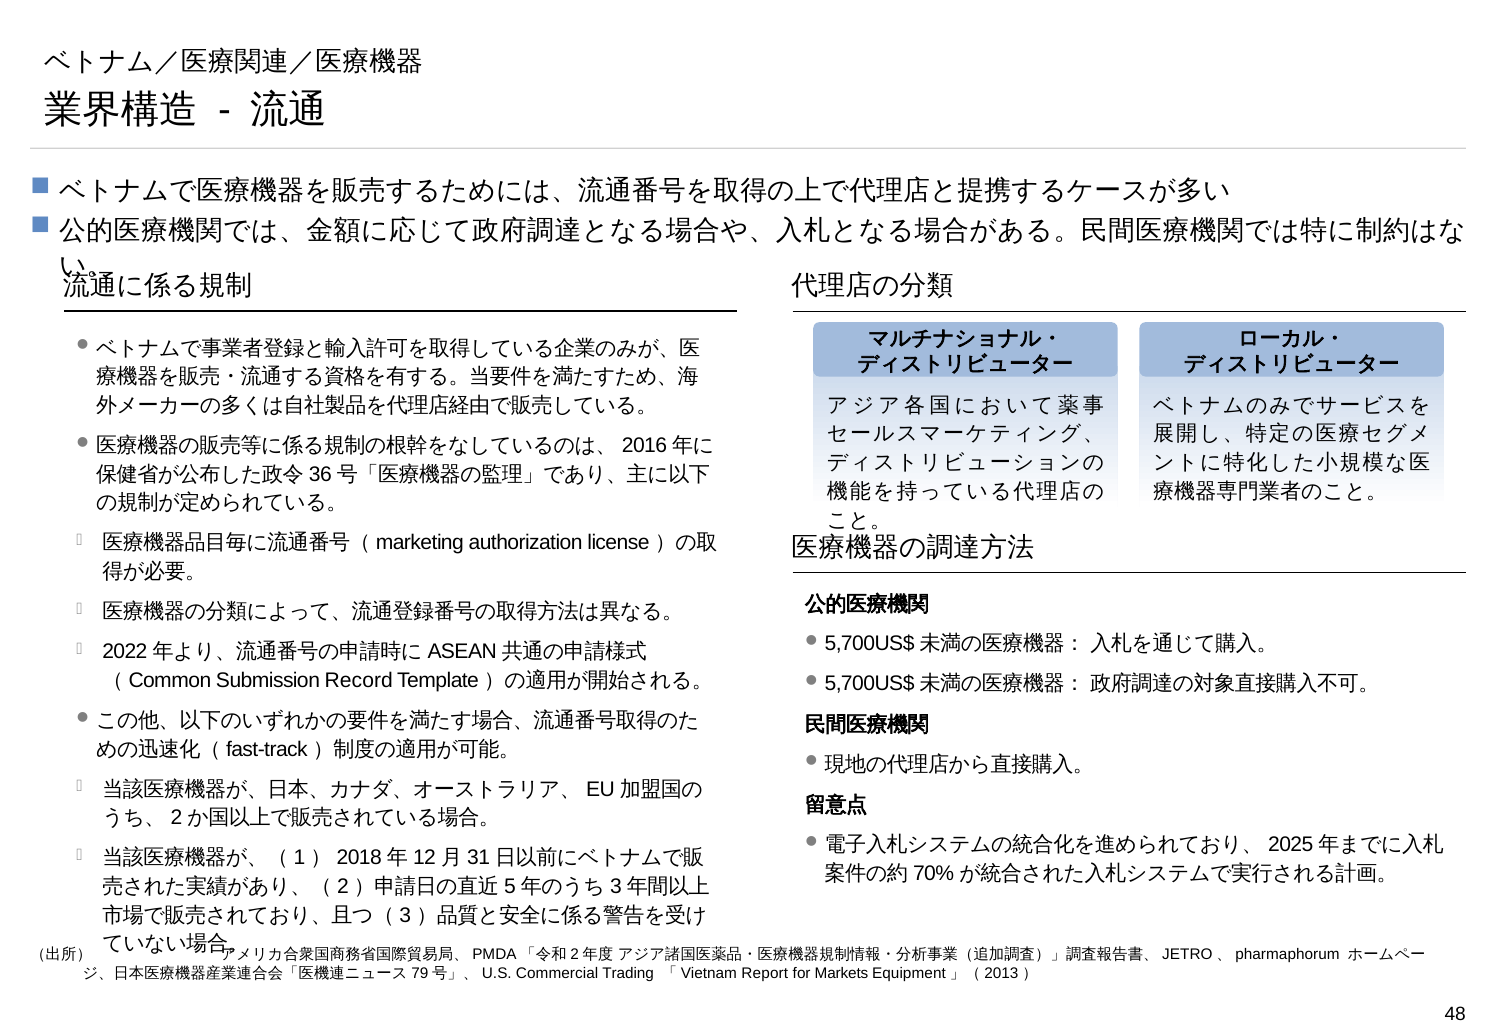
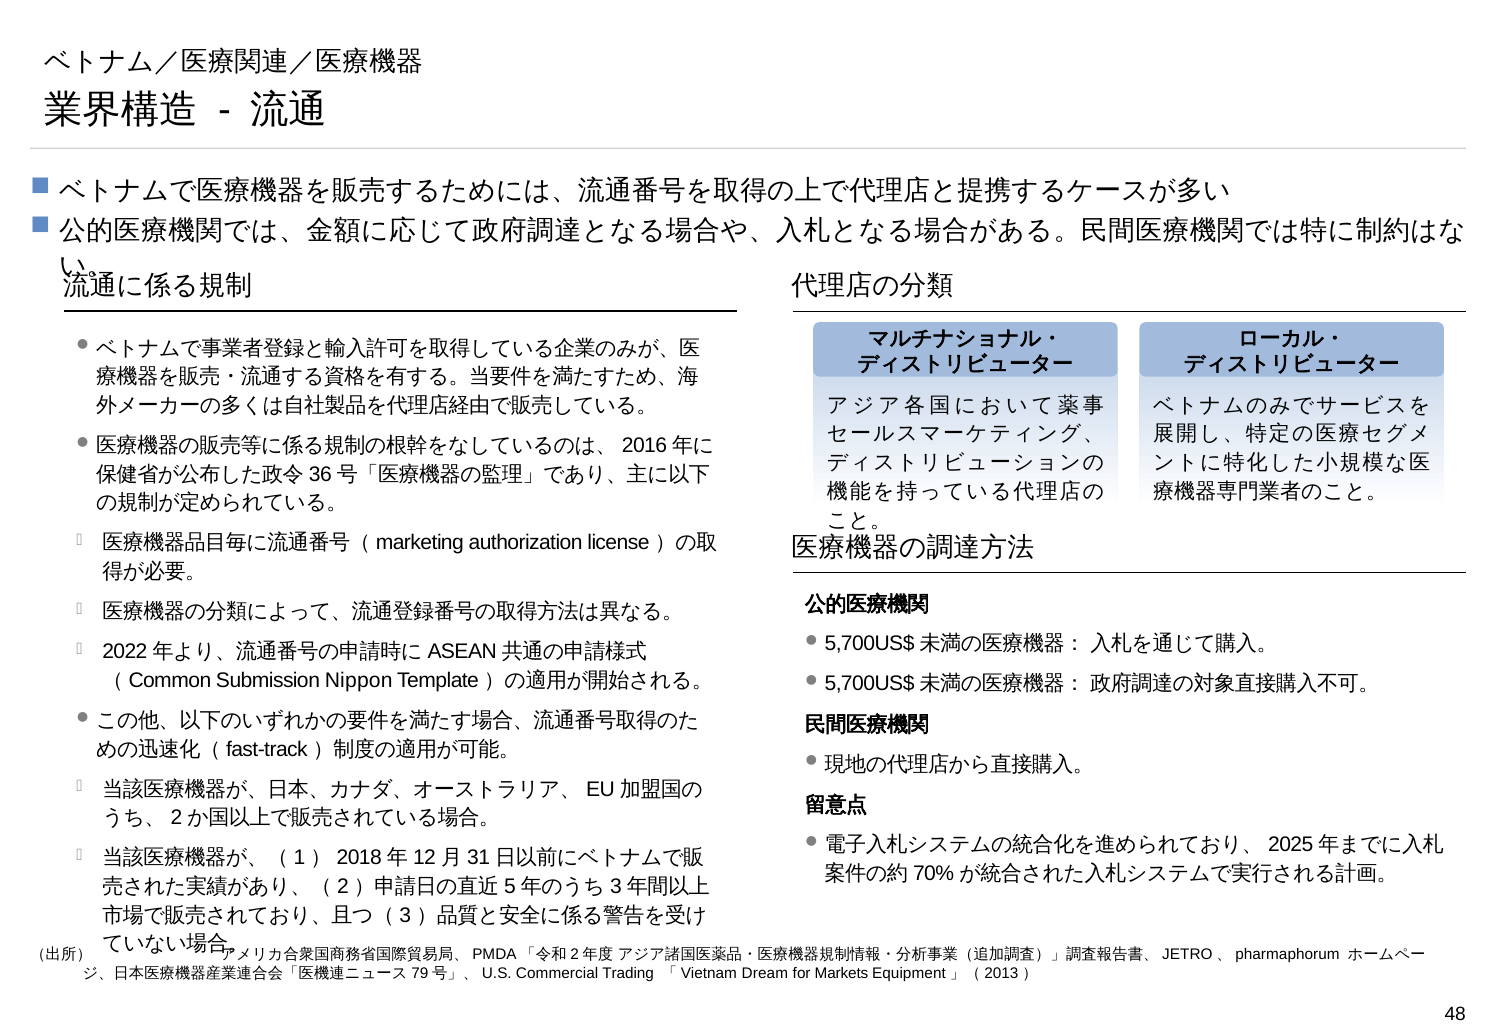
Record: Record -> Nippon (359, 680)
Report: Report -> Dream (765, 973)
